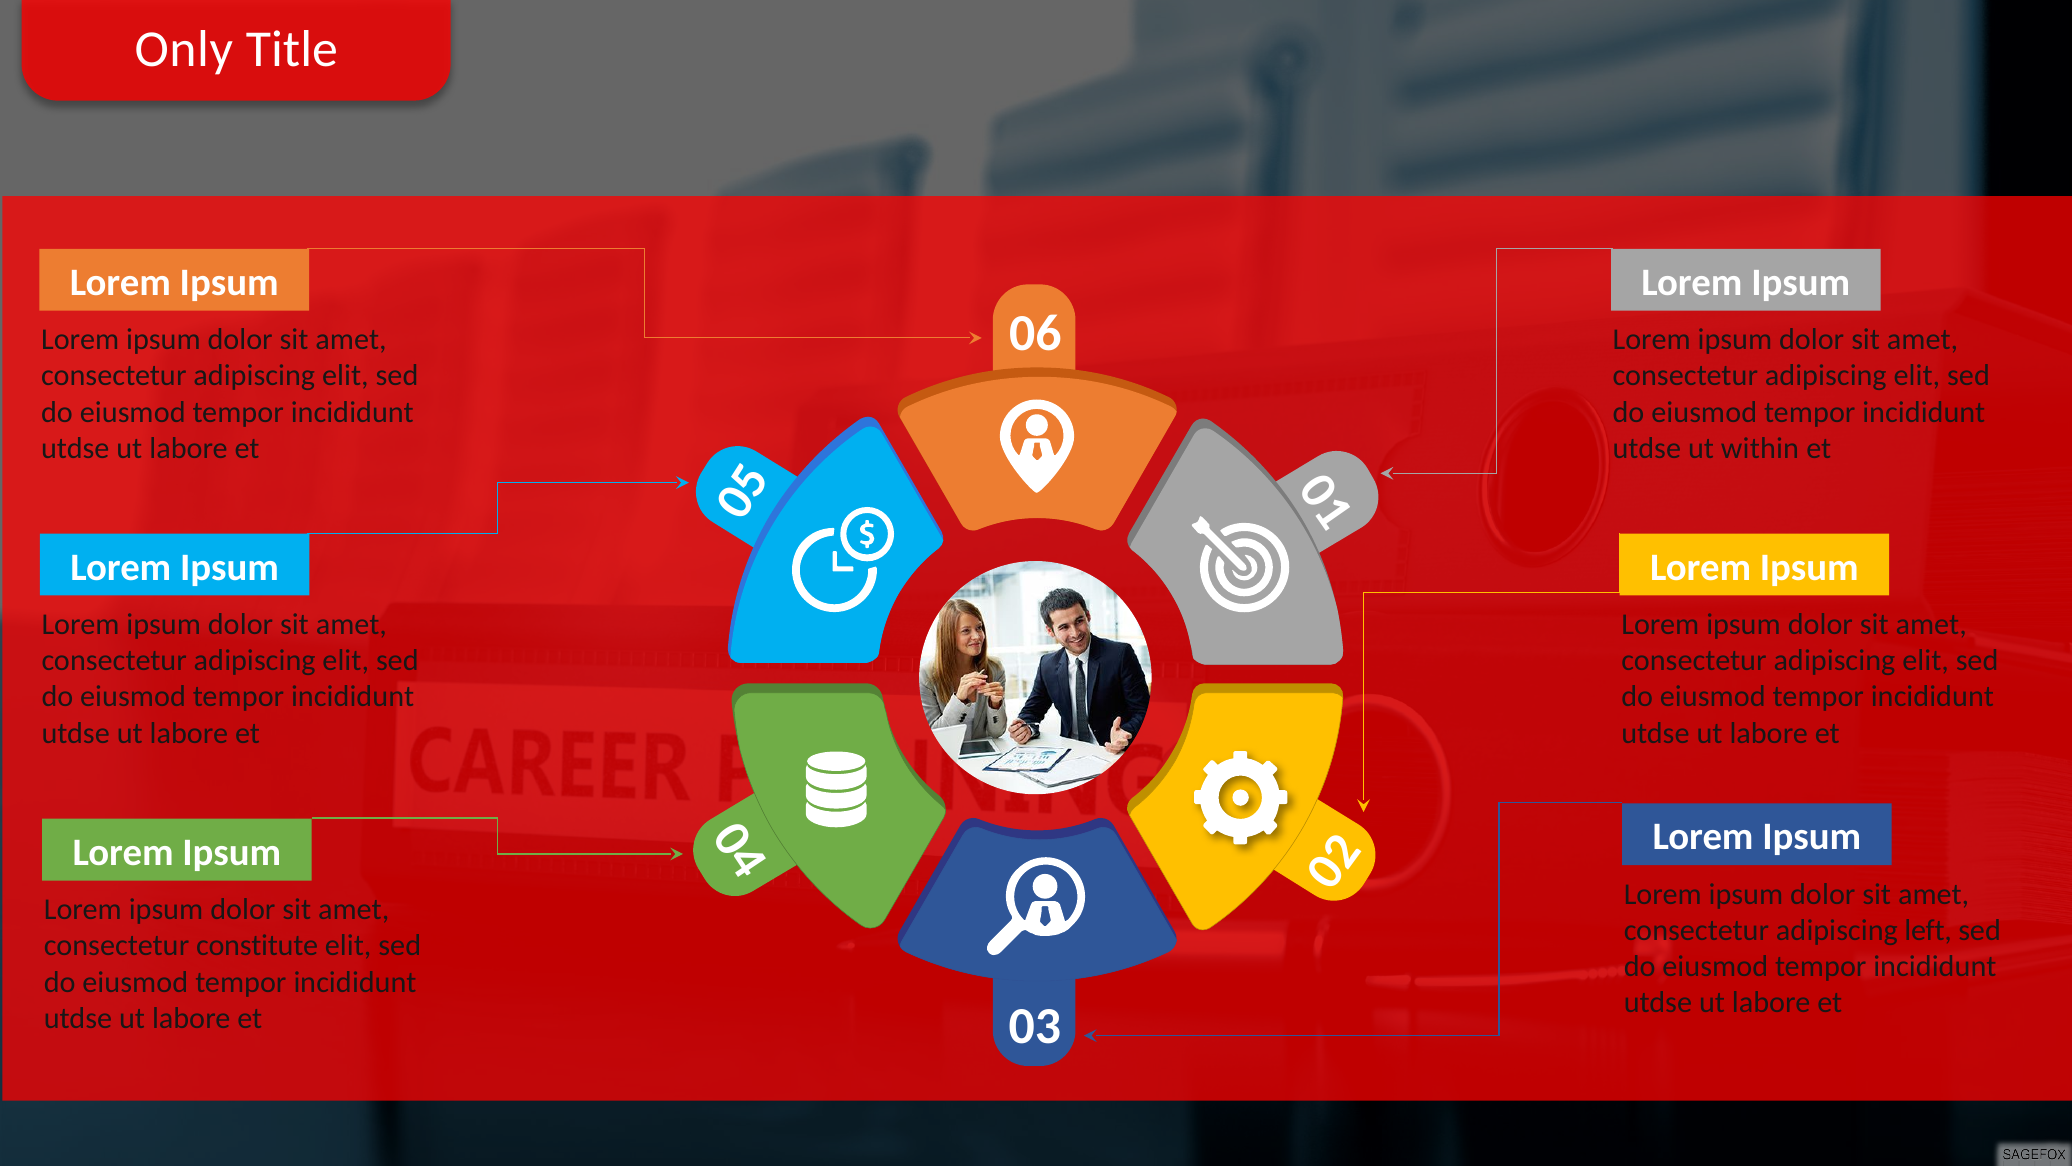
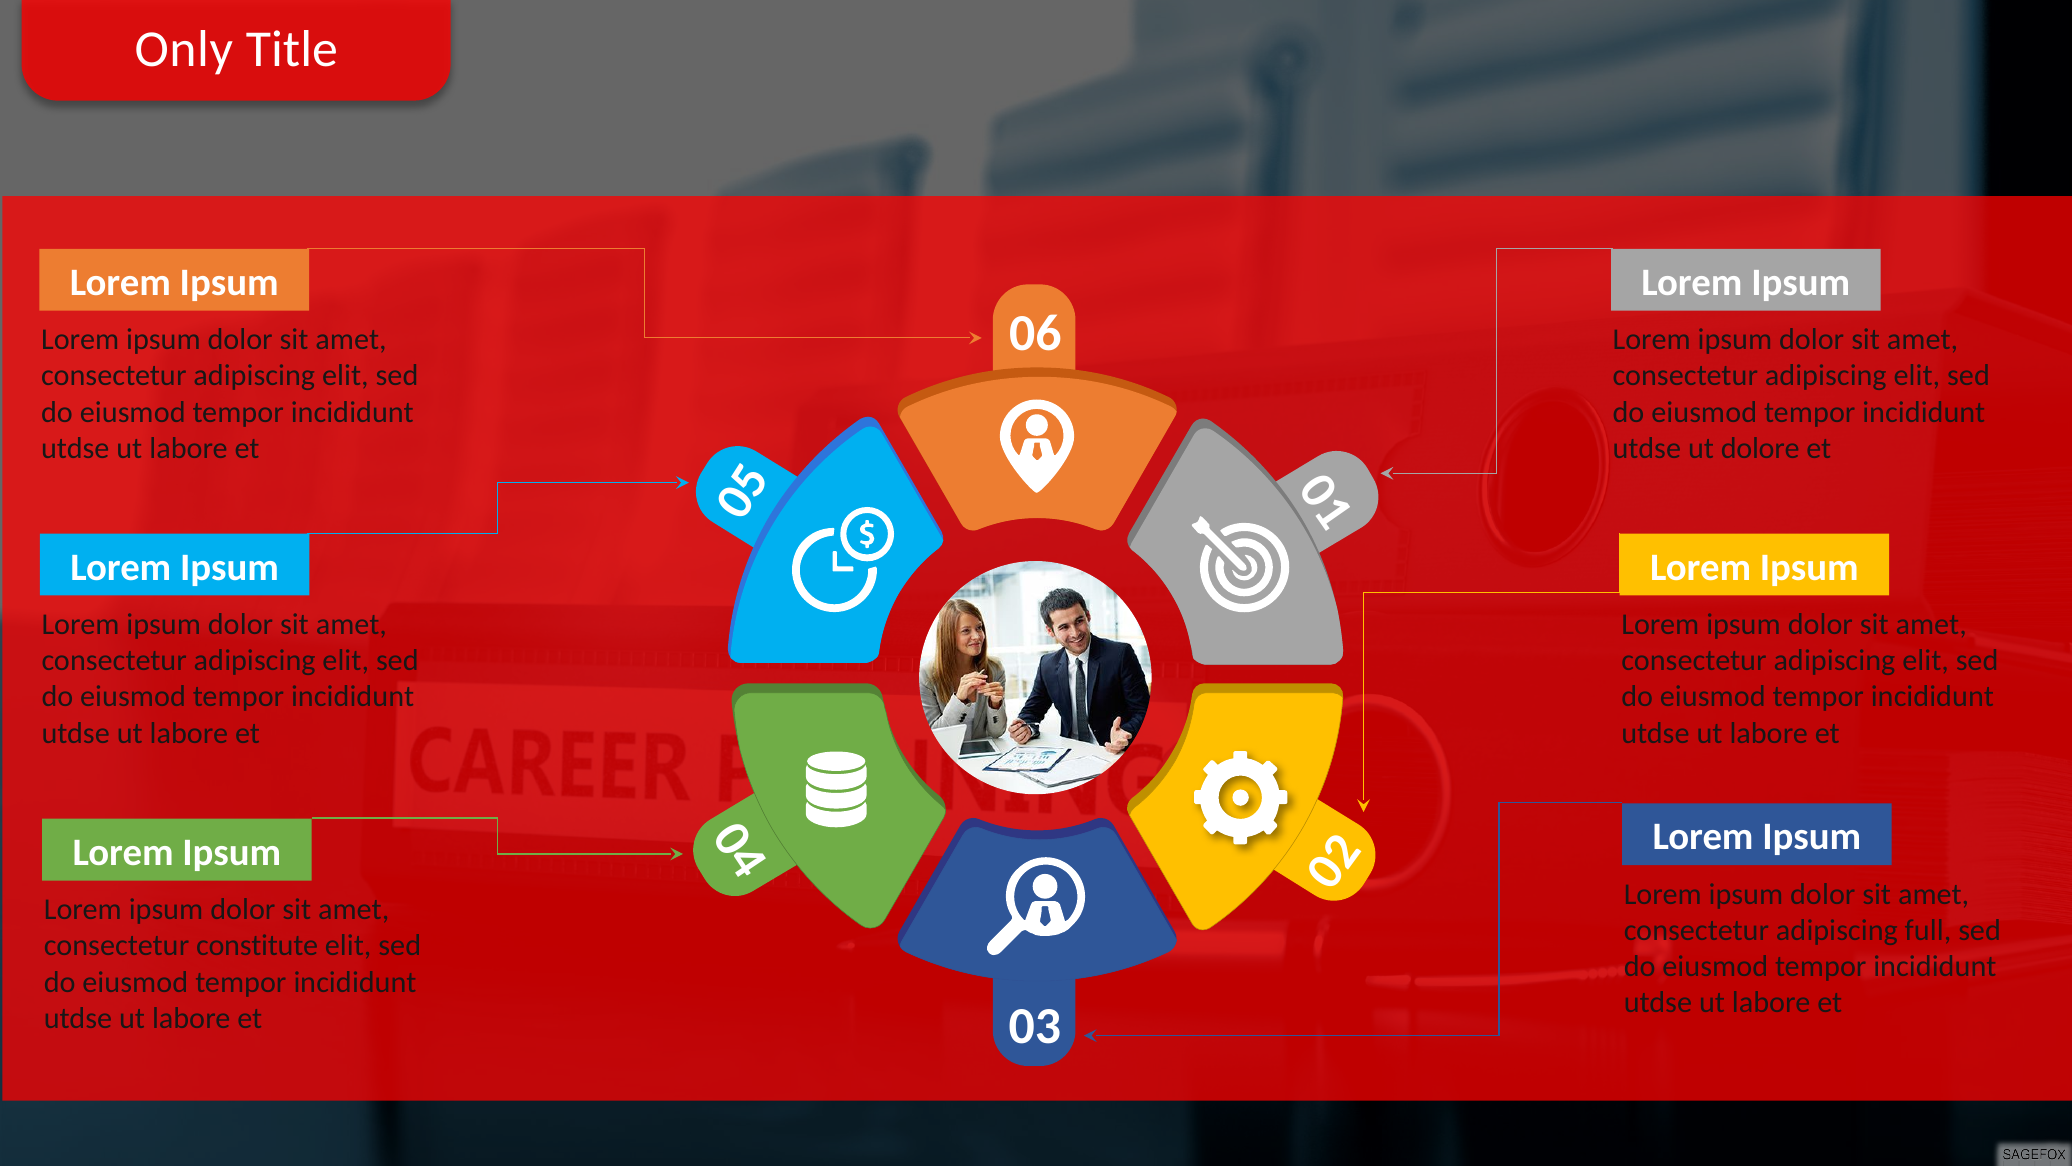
within: within -> dolore (1760, 448)
left: left -> full (1928, 930)
